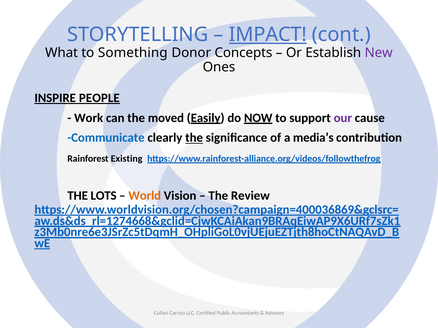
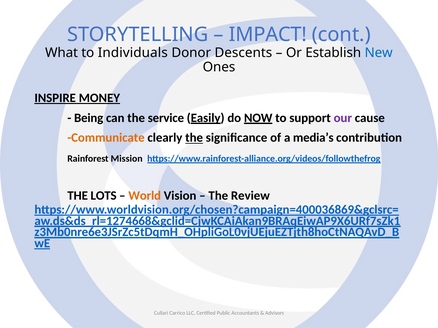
IMPACT underline: present -> none (268, 35)
Something: Something -> Individuals (133, 53)
Concepts: Concepts -> Descents (243, 53)
New colour: purple -> blue (379, 53)
PEOPLE: PEOPLE -> MONEY (99, 98)
Work: Work -> Being (89, 118)
moved: moved -> service (166, 118)
Communicate colour: blue -> orange (106, 138)
Existing: Existing -> Mission (127, 159)
